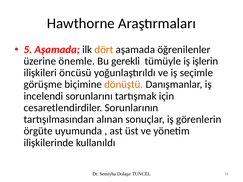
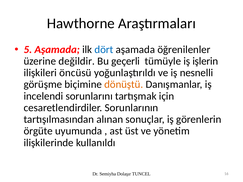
dört colour: orange -> blue (104, 50)
önemle: önemle -> değildir (77, 61)
gerekli: gerekli -> geçerli (126, 61)
seçimle: seçimle -> nesnelli (196, 73)
